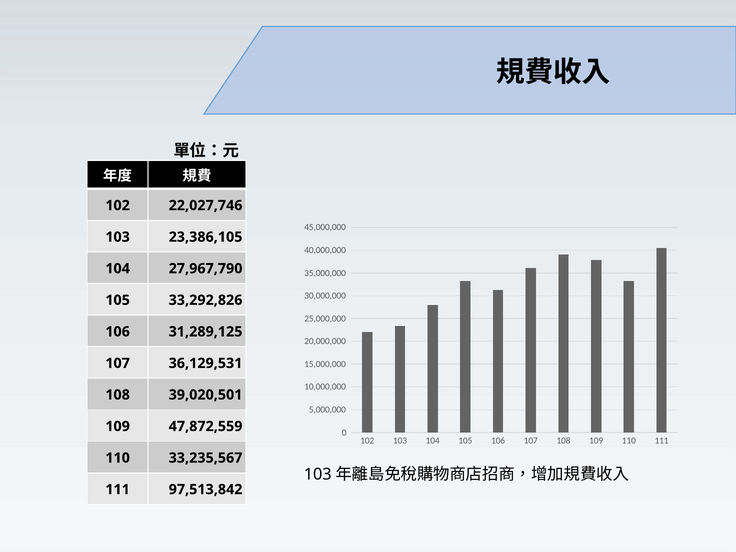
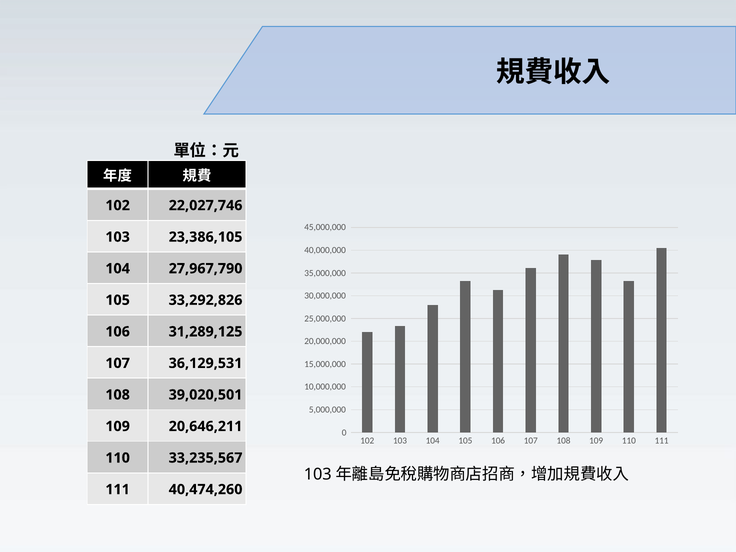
47,872,559: 47,872,559 -> 20,646,211 (206, 426)
97,513,842: 97,513,842 -> 40,474,260 (206, 489)
